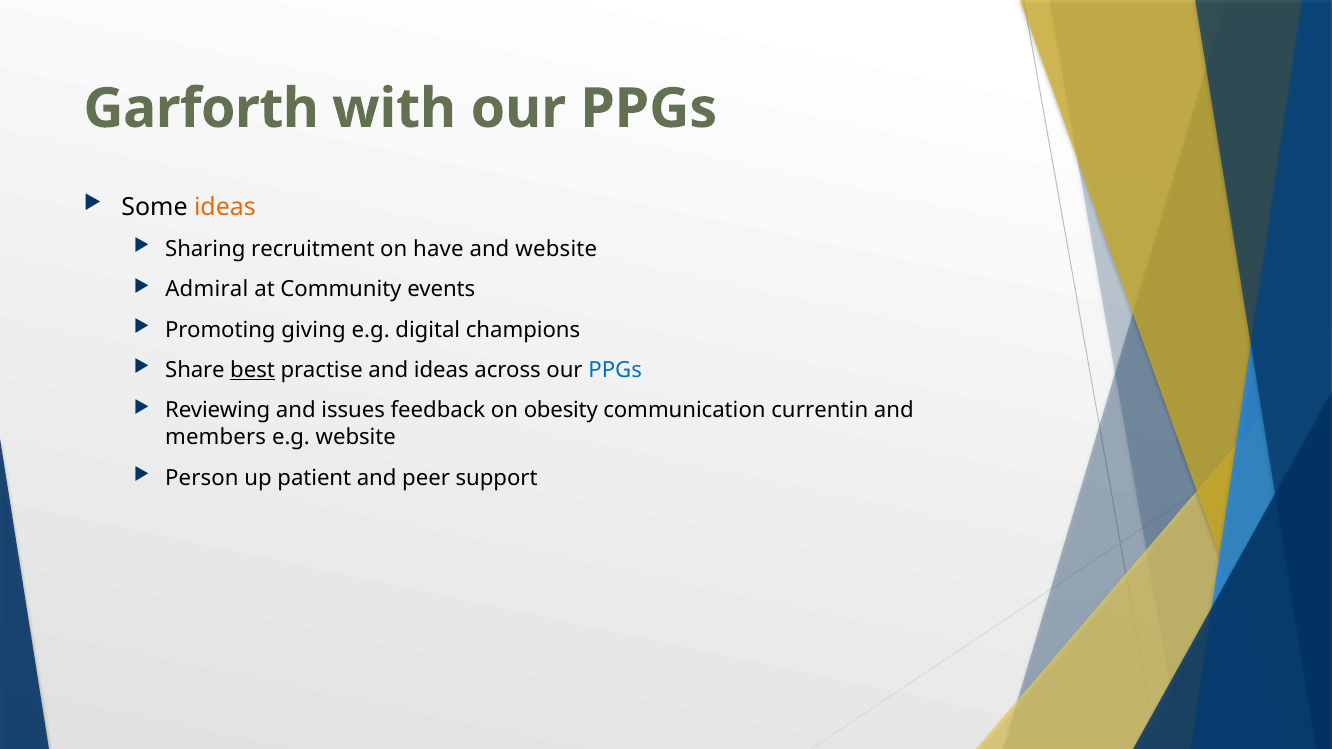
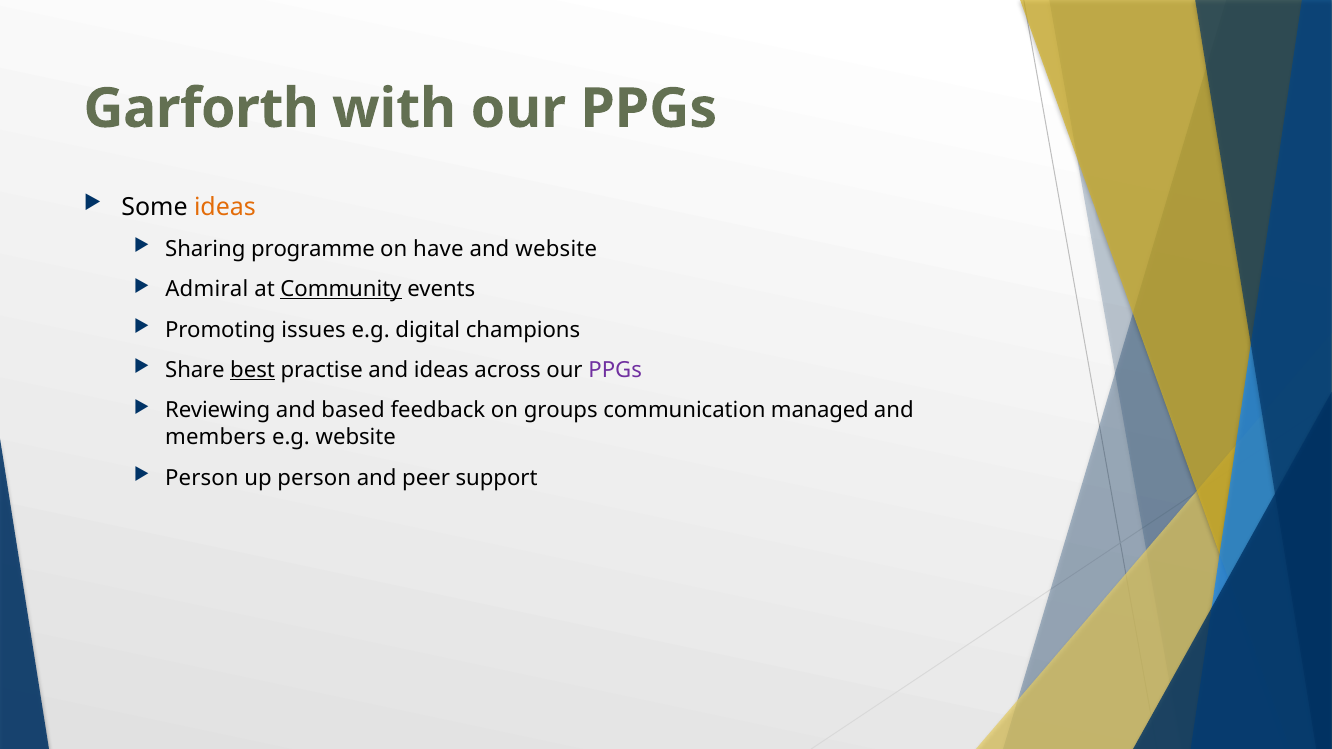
recruitment: recruitment -> programme (313, 249)
Community underline: none -> present (341, 289)
giving: giving -> issues (314, 330)
PPGs colour: blue -> purple (615, 370)
issues: issues -> based (353, 411)
obesity: obesity -> groups (561, 411)
currentin: currentin -> managed (820, 411)
up patient: patient -> person (314, 478)
